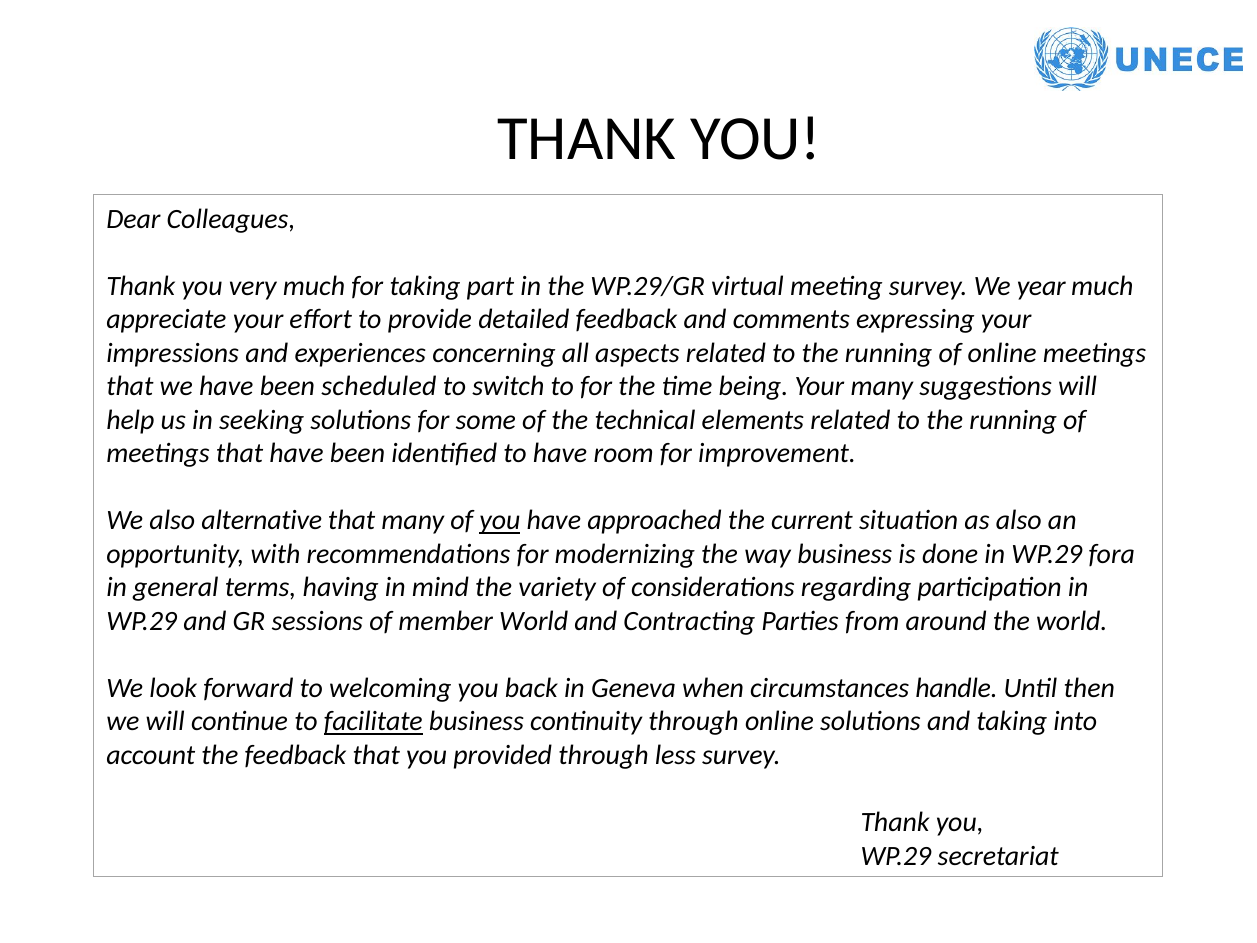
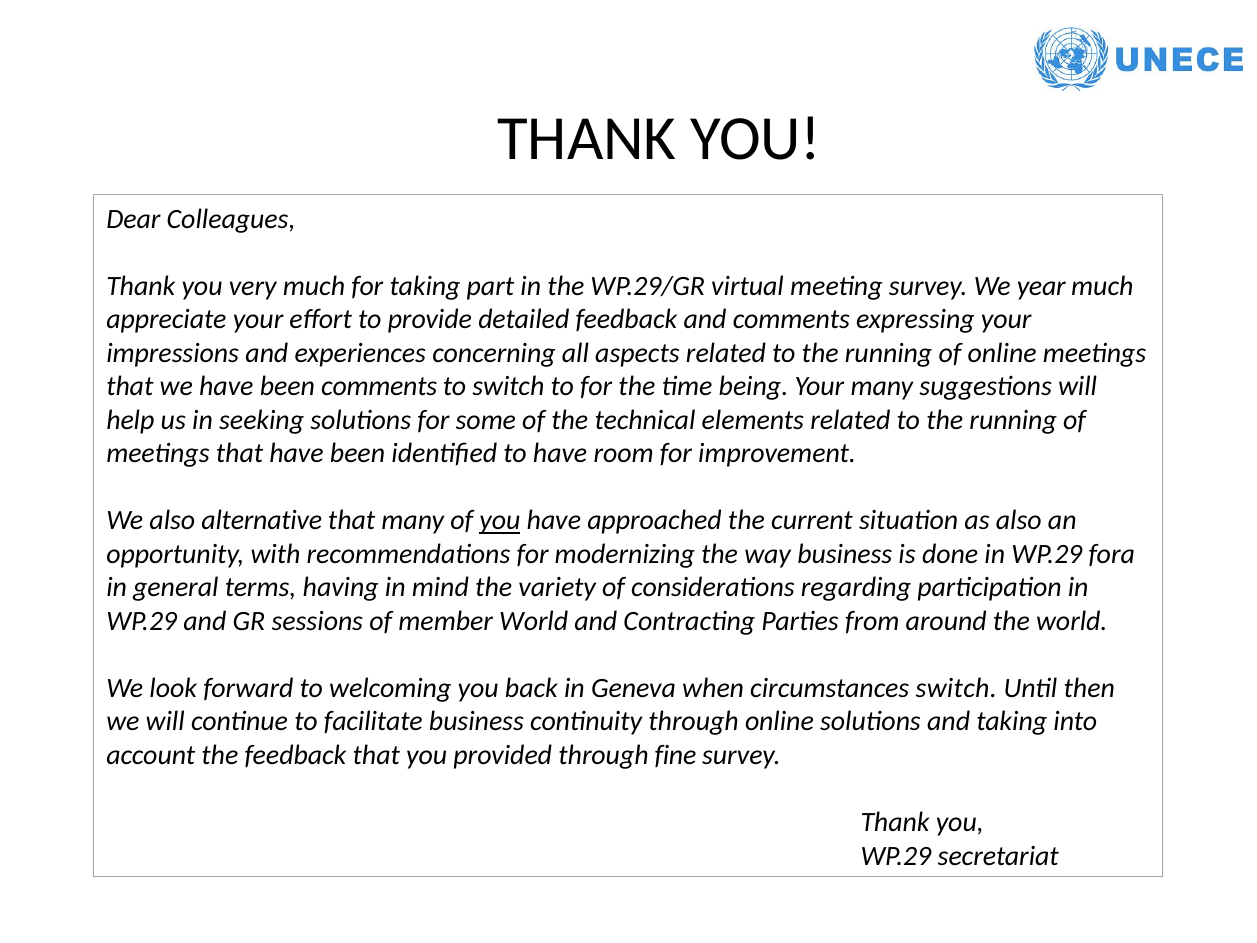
been scheduled: scheduled -> comments (379, 387)
circumstances handle: handle -> switch (956, 688)
facilitate underline: present -> none (373, 722)
less: less -> fine (675, 755)
